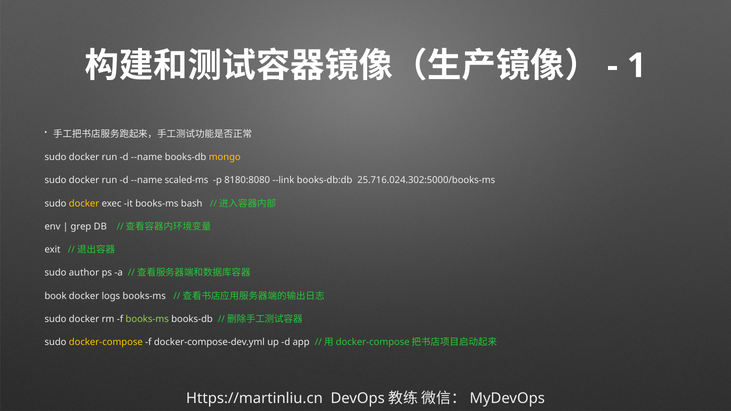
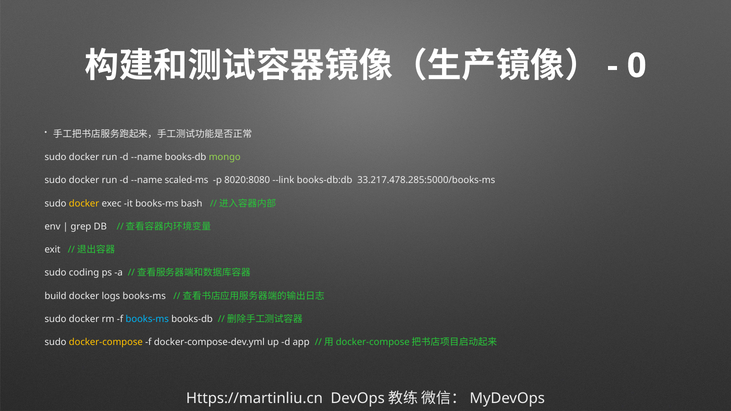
1: 1 -> 0 (637, 66)
mongo colour: yellow -> light green (225, 157)
8180:8080: 8180:8080 -> 8020:8080 (247, 180)
25.716.024.302:5000/books-ms: 25.716.024.302:5000/books-ms -> 33.217.478.285:5000/books-ms (426, 180)
author: author -> coding (84, 273)
book: book -> build (56, 296)
books-ms colour: light green -> light blue (147, 319)
